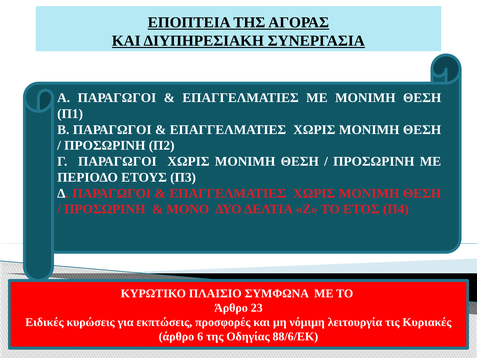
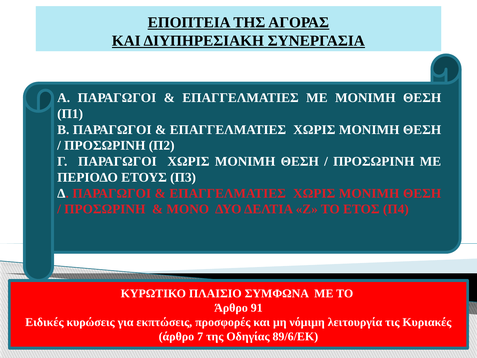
23: 23 -> 91 (257, 308)
6: 6 -> 7 (200, 336)
88/6/ΕΚ: 88/6/ΕΚ -> 89/6/ΕΚ (295, 336)
